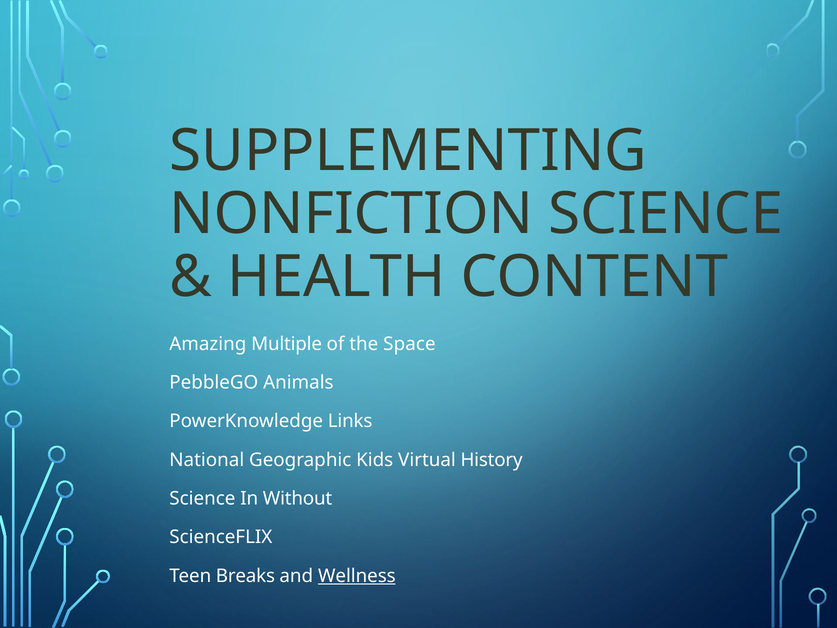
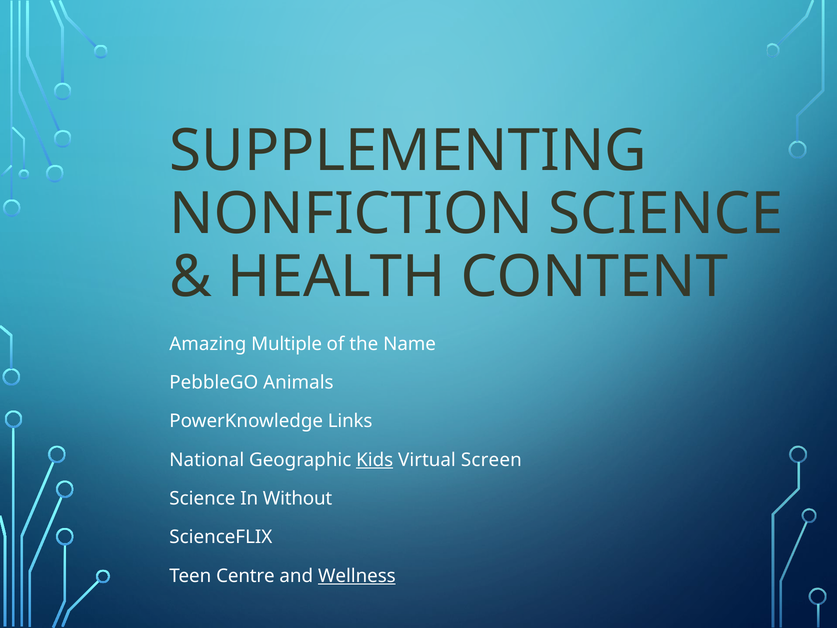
Space: Space -> Name (410, 344)
Kids underline: none -> present (375, 460)
History: History -> Screen (491, 460)
Breaks: Breaks -> Centre (245, 576)
